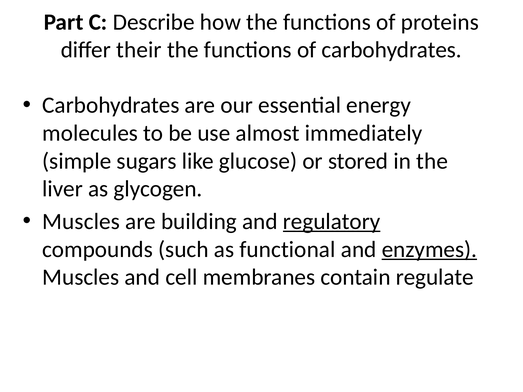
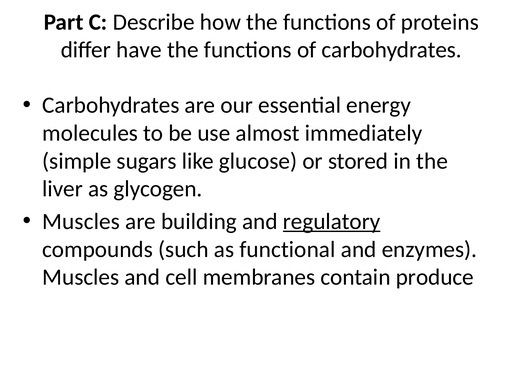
their: their -> have (139, 50)
enzymes underline: present -> none (429, 250)
regulate: regulate -> produce (435, 277)
